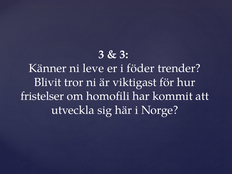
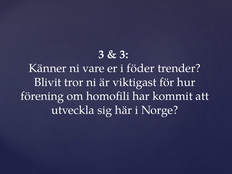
leve: leve -> vare (93, 68)
fristelser: fristelser -> förening (42, 96)
